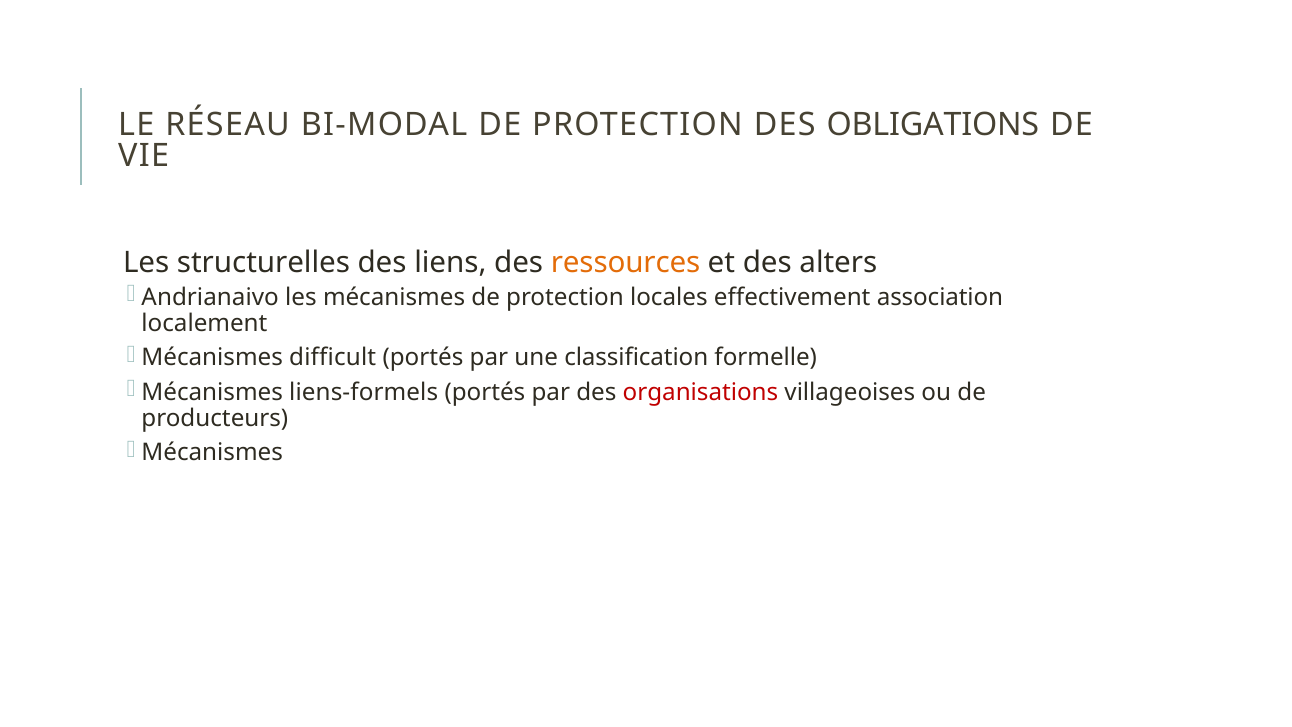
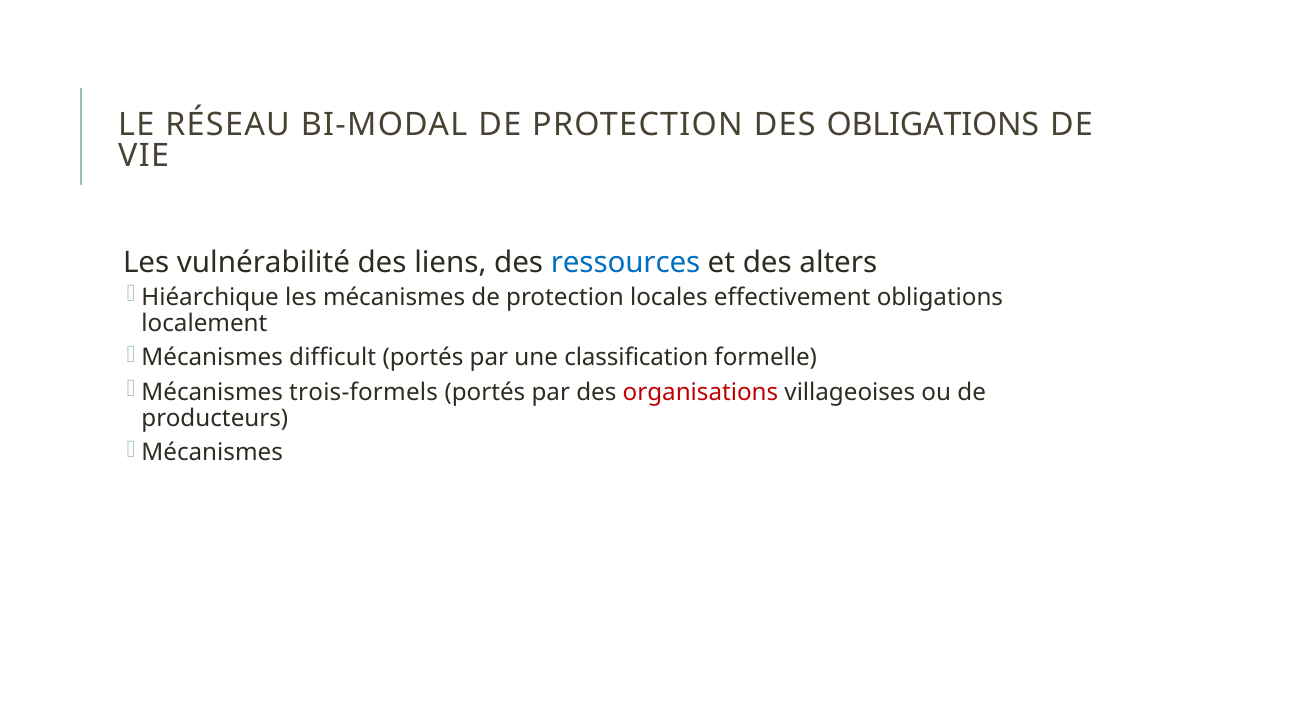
structurelles: structurelles -> vulnérabilité (263, 263)
ressources colour: orange -> blue (626, 263)
Andrianaivo: Andrianaivo -> Hiéarchique (210, 297)
effectivement association: association -> obligations (940, 297)
liens-formels: liens-formels -> trois-formels (364, 392)
